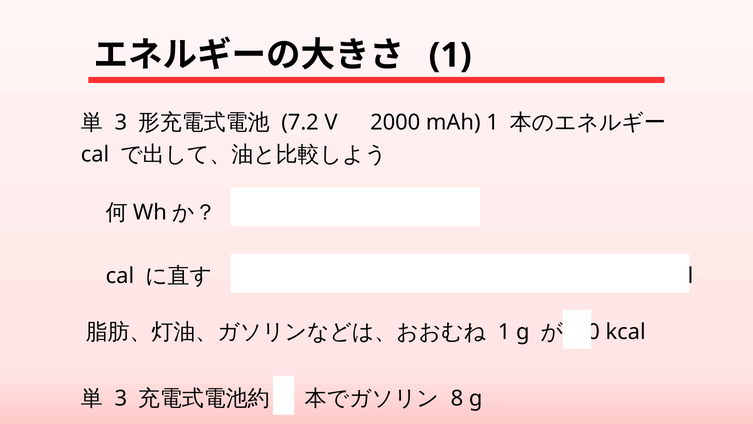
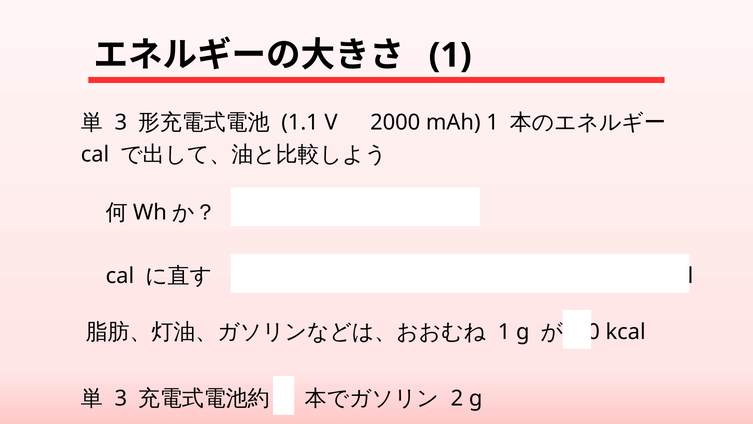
7.2: 7.2 -> 1.1 (300, 123)
8: 8 -> 2 (457, 398)
